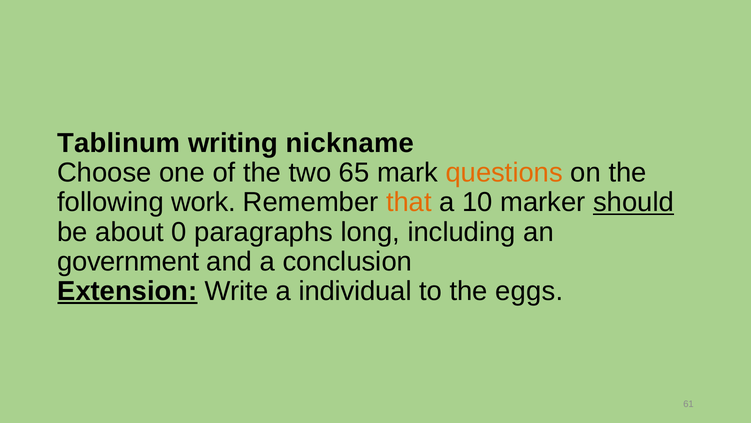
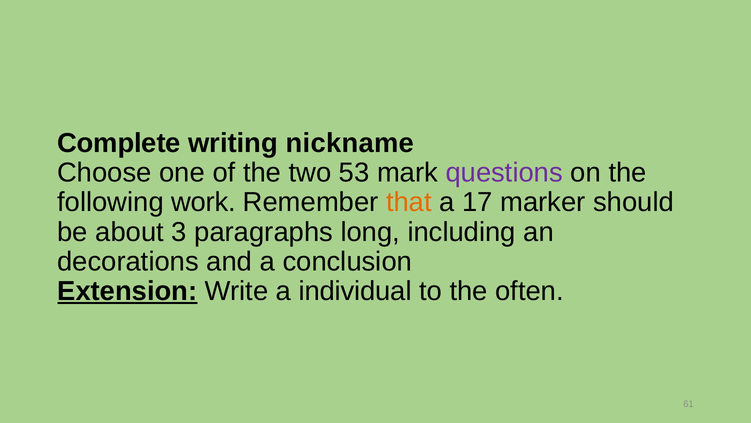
Tablinum: Tablinum -> Complete (119, 143)
65: 65 -> 53 (354, 173)
questions colour: orange -> purple (504, 173)
10: 10 -> 17 (477, 202)
should underline: present -> none (634, 202)
0: 0 -> 3 (179, 232)
government: government -> decorations (128, 261)
eggs: eggs -> often (530, 291)
